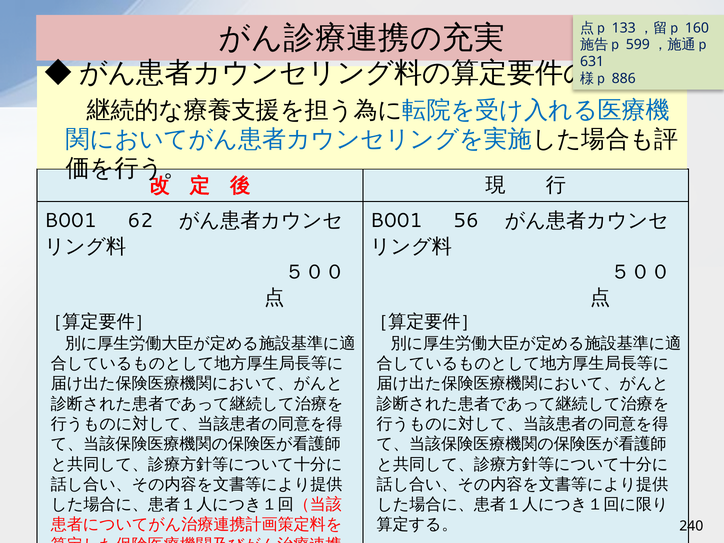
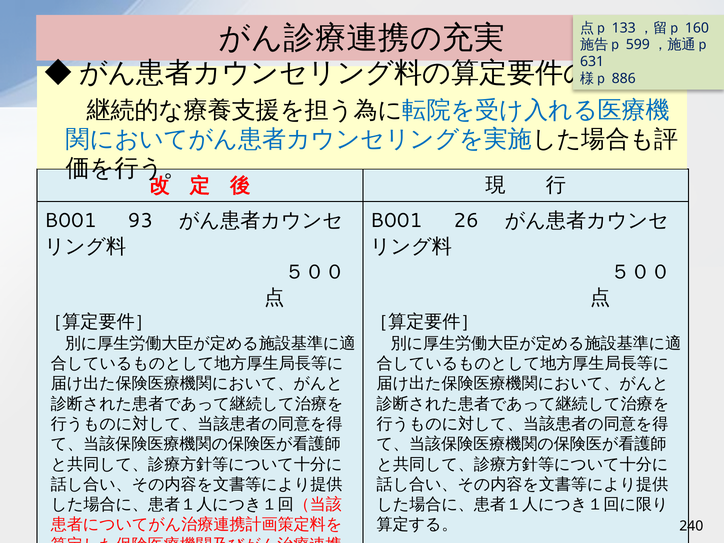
62: 62 -> 93 (140, 221)
56: 56 -> 26 (466, 221)
